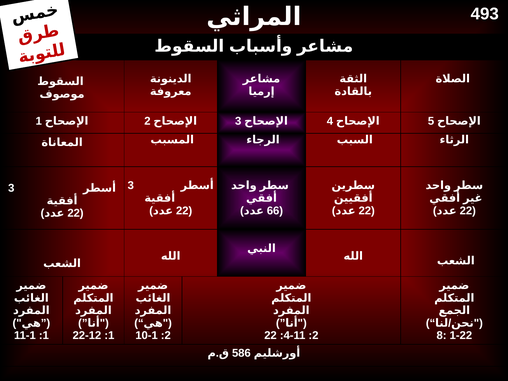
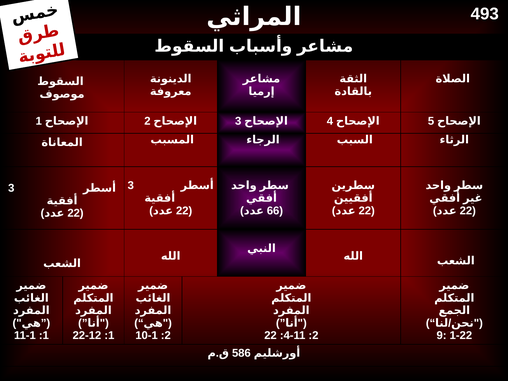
8: 8 -> 9 (442, 336)
